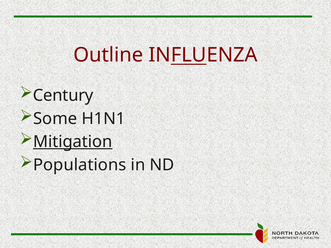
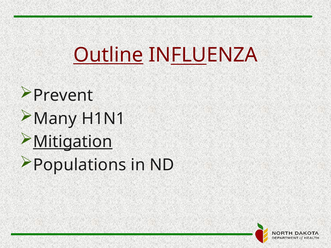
Outline underline: none -> present (108, 55)
Century: Century -> Prevent (63, 95)
Some: Some -> Many (55, 119)
